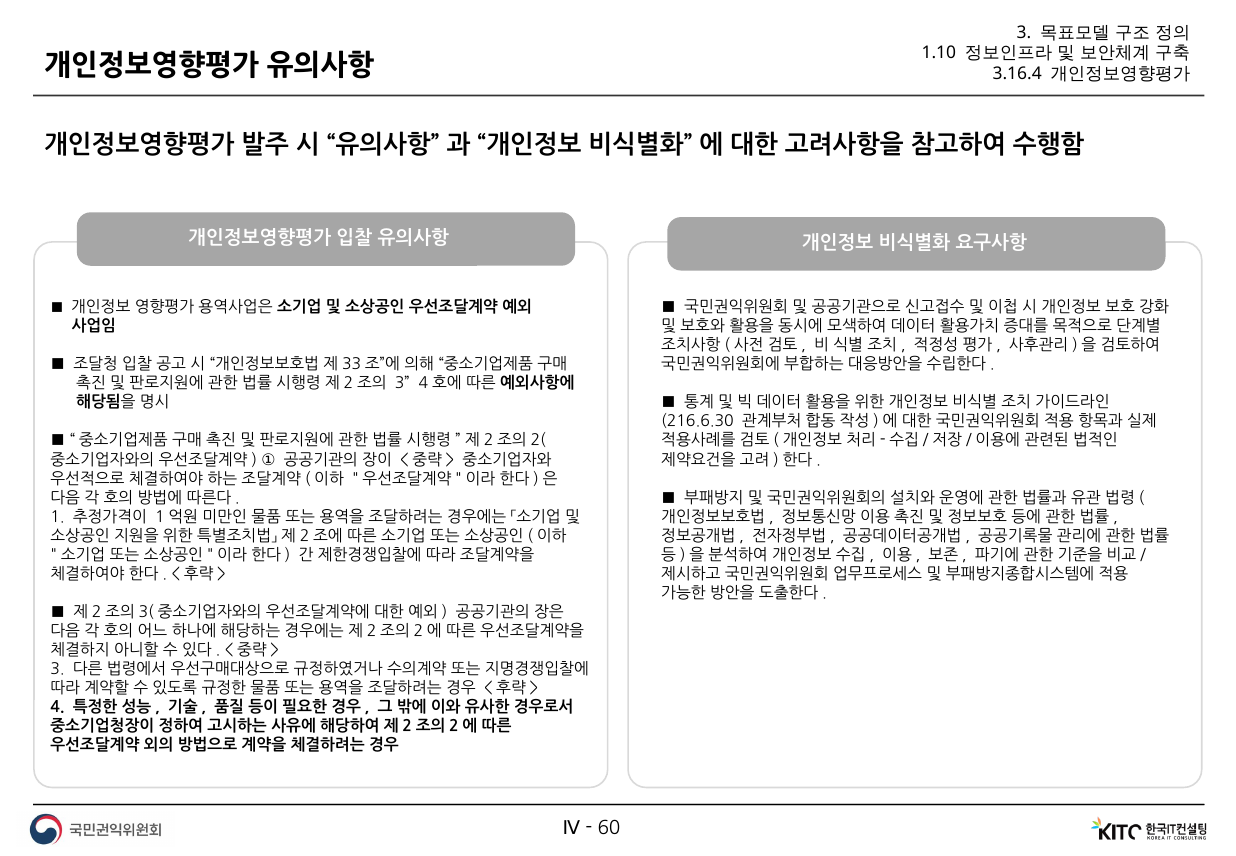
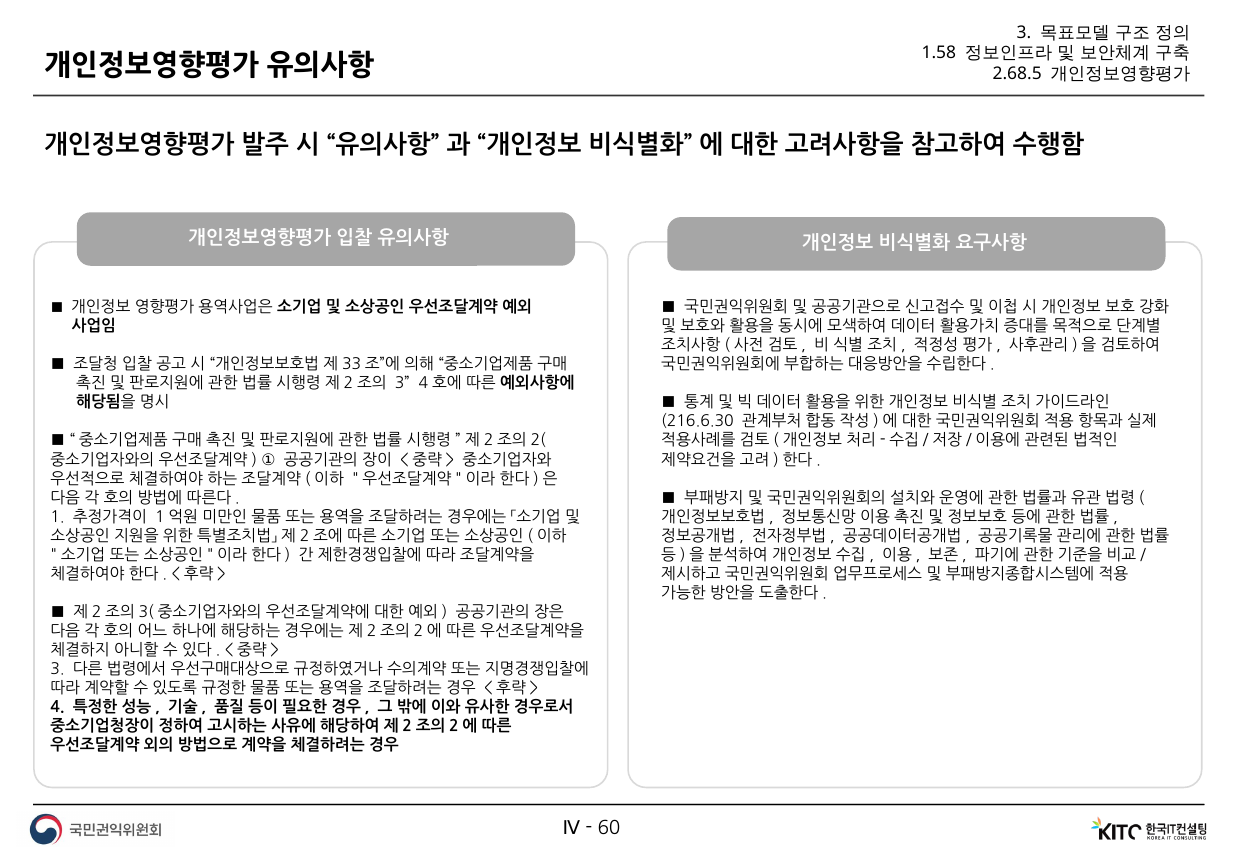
1.10: 1.10 -> 1.58 (939, 53)
3.16.4: 3.16.4 -> 2.68.5 (1017, 74)
